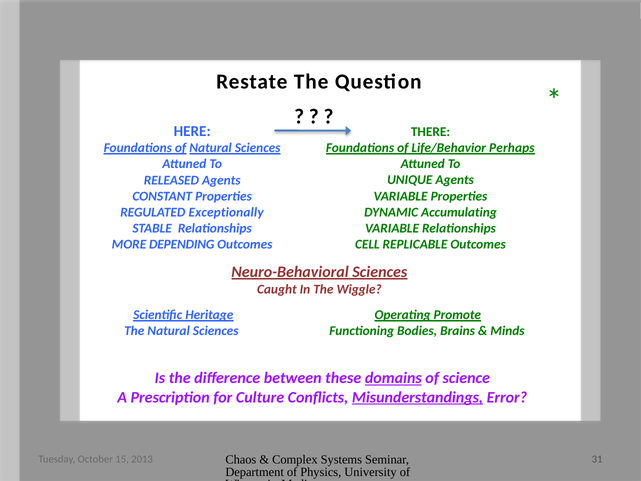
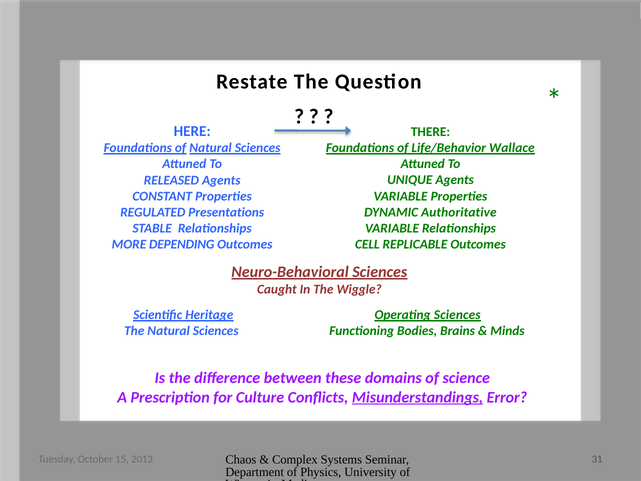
Perhaps: Perhaps -> Wallace (512, 148)
Accumulating: Accumulating -> Authoritative (459, 212)
Exceptionally: Exceptionally -> Presentations (226, 212)
Operating Promote: Promote -> Sciences (457, 315)
domains underline: present -> none (393, 378)
